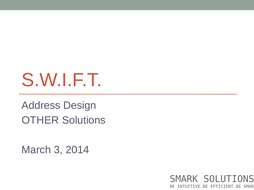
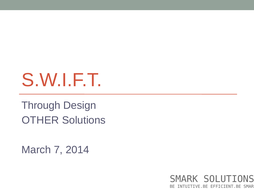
Address: Address -> Through (41, 106)
3: 3 -> 7 (58, 150)
